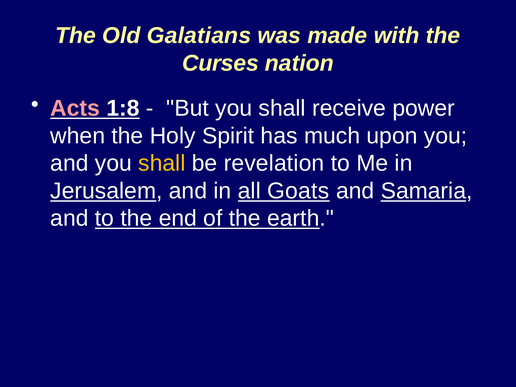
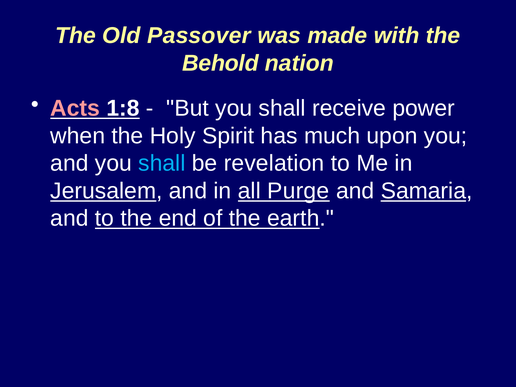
Galatians: Galatians -> Passover (199, 36)
Curses: Curses -> Behold (220, 63)
shall colour: yellow -> light blue (162, 163)
Goats: Goats -> Purge (298, 191)
